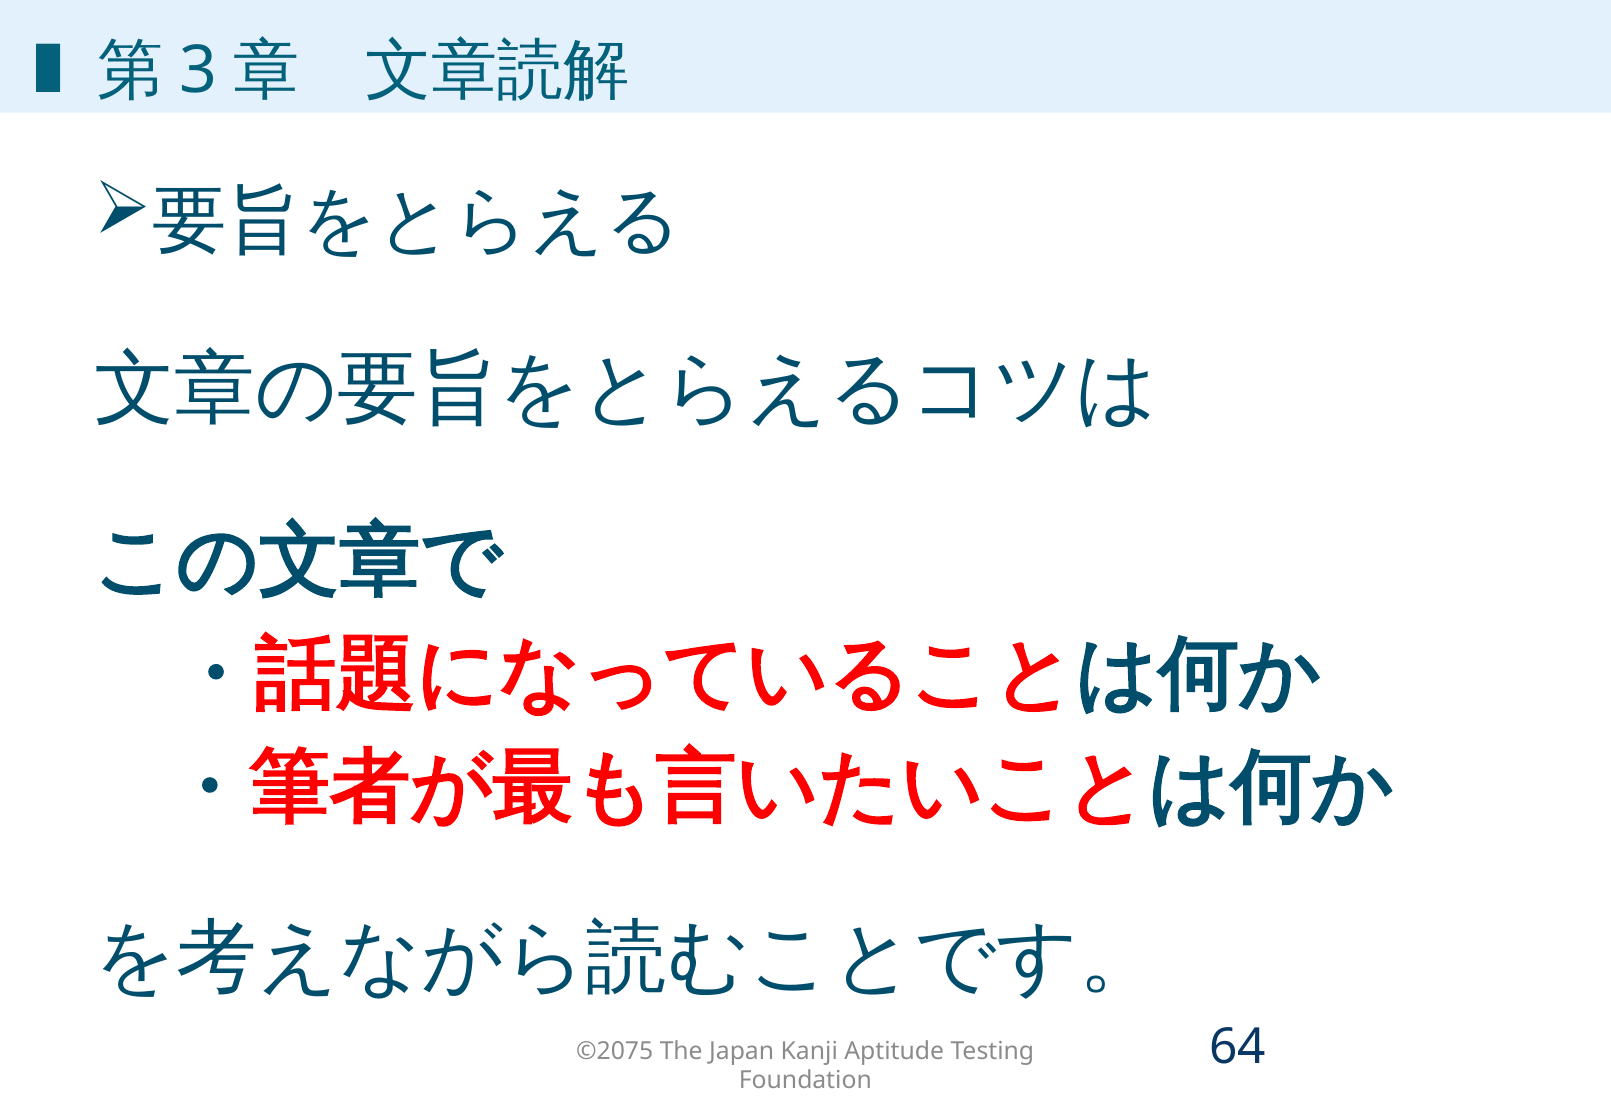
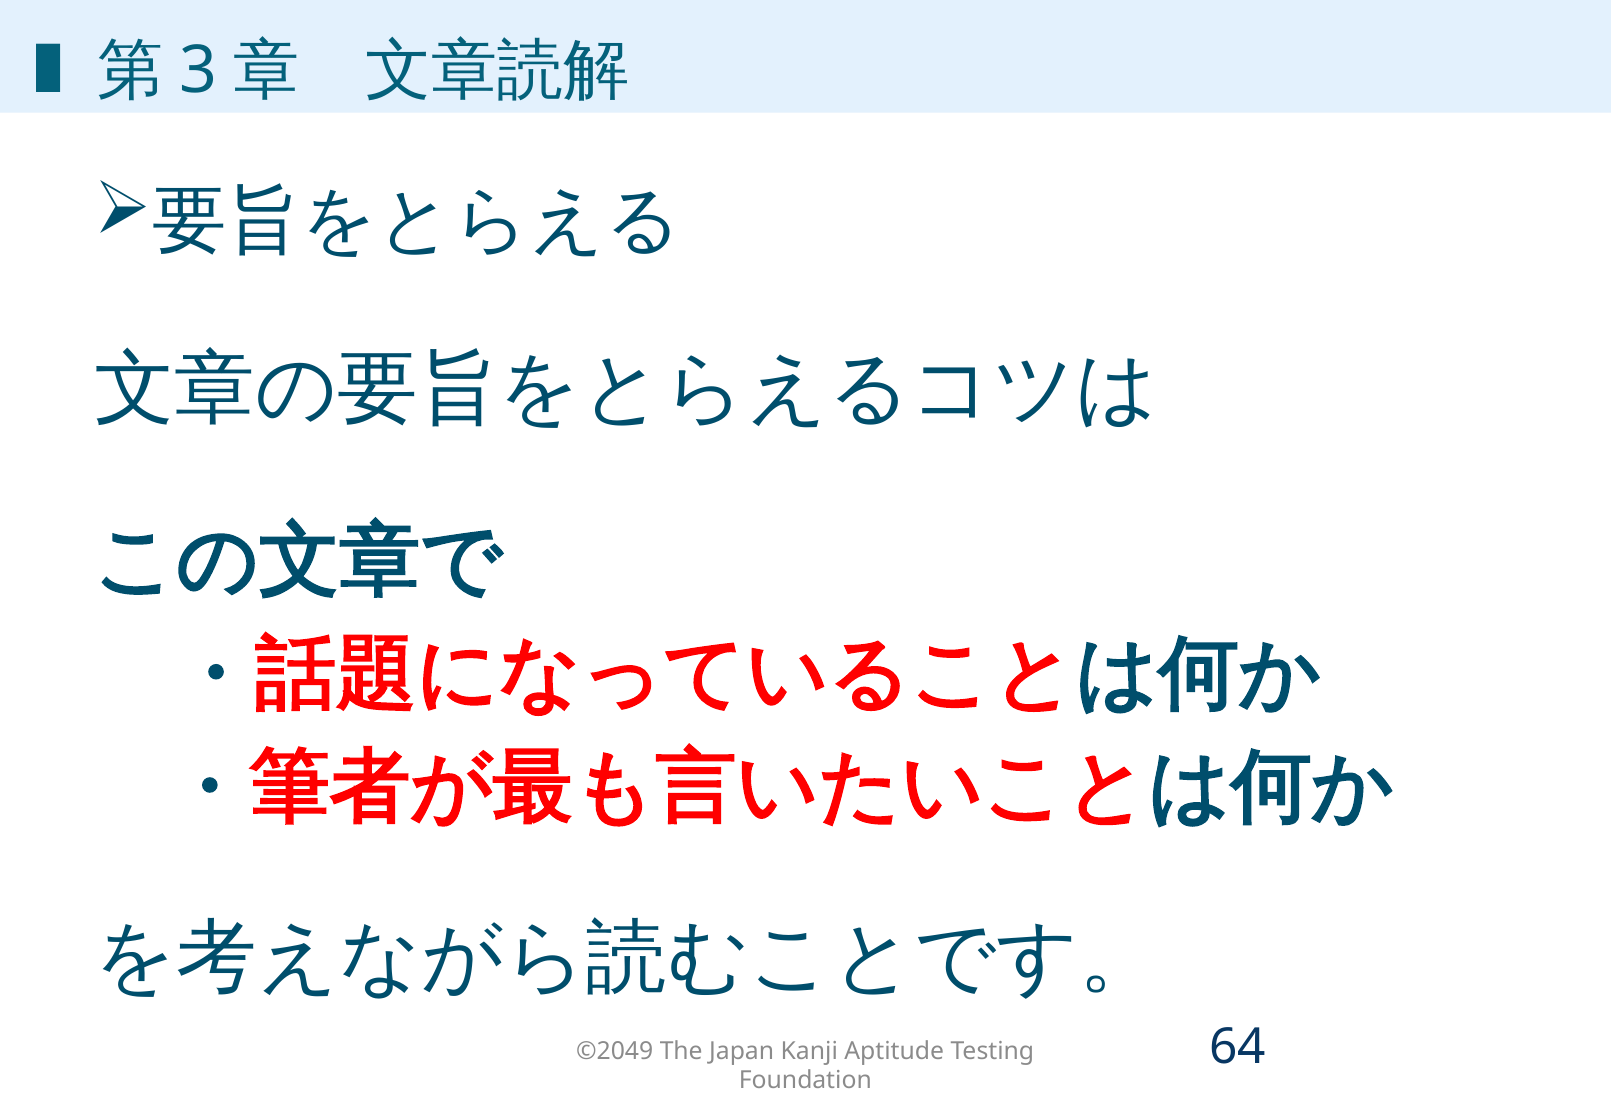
©2075: ©2075 -> ©2049 (615, 1050)
